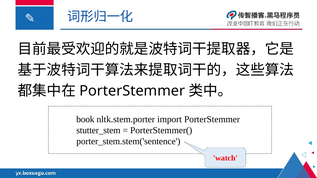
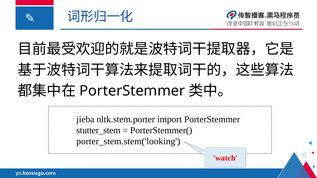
book: book -> jieba (85, 119)
porter_stem.stem('sentence: porter_stem.stem('sentence -> porter_stem.stem('looking (128, 142)
